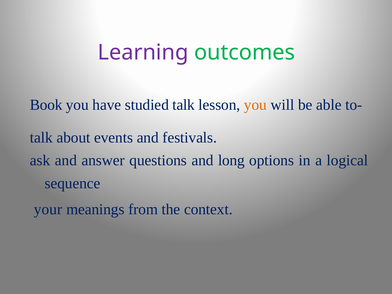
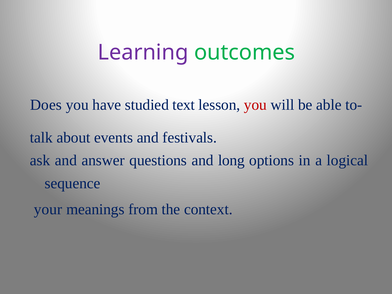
Book: Book -> Does (46, 105)
studied talk: talk -> text (184, 105)
you colour: orange -> red (255, 105)
